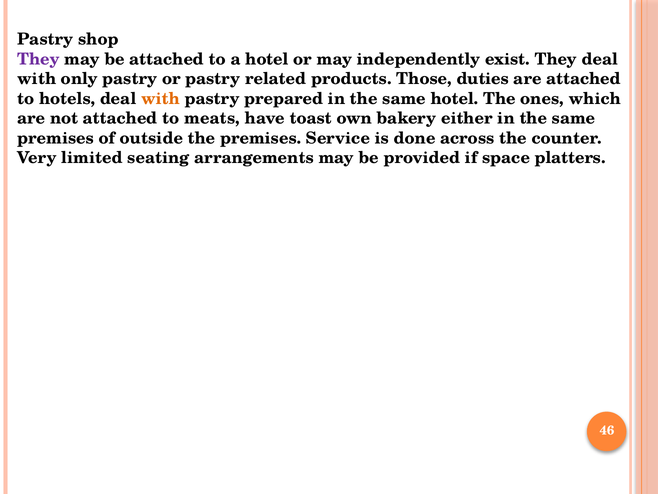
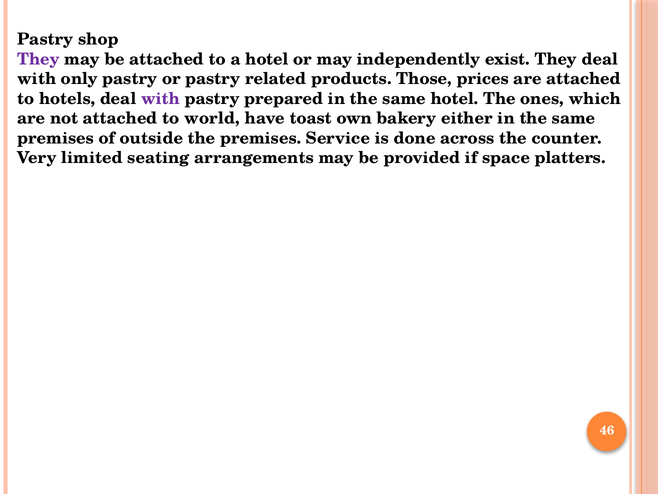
duties: duties -> prices (483, 79)
with colour: orange -> purple (160, 99)
meats: meats -> world (212, 118)
